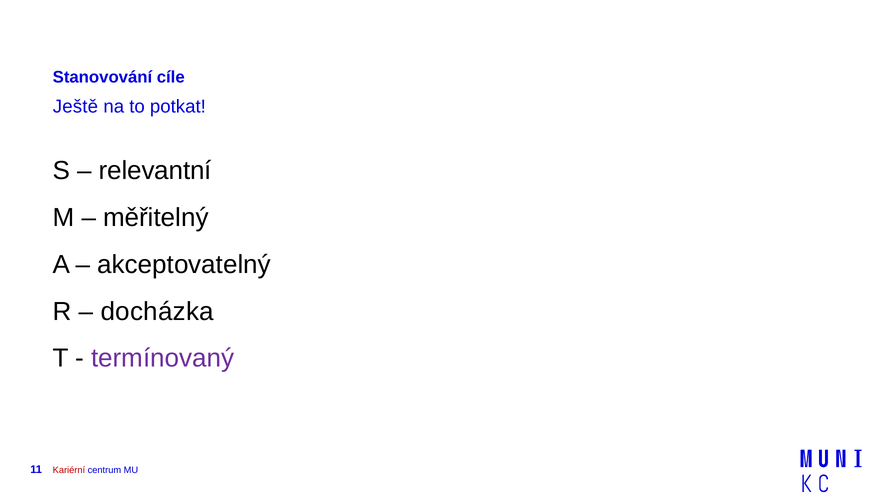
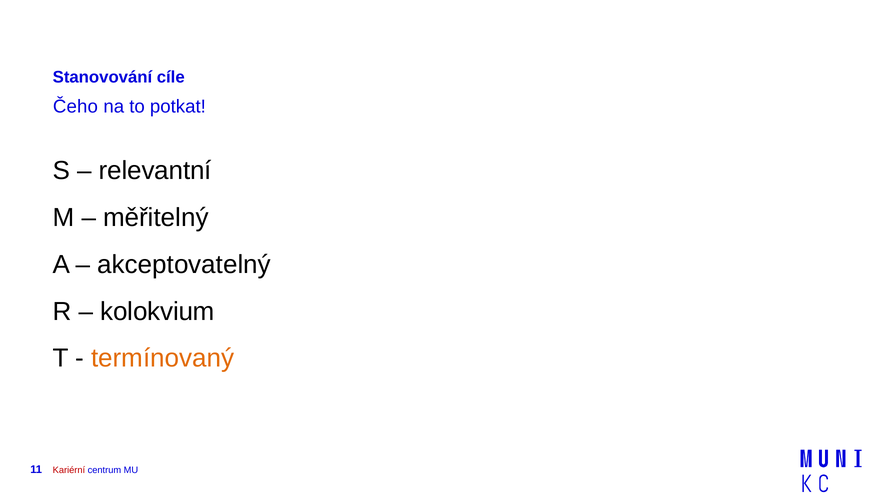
Ještě: Ještě -> Čeho (75, 106)
docházka: docházka -> kolokvium (157, 311)
termínovaný colour: purple -> orange (163, 358)
